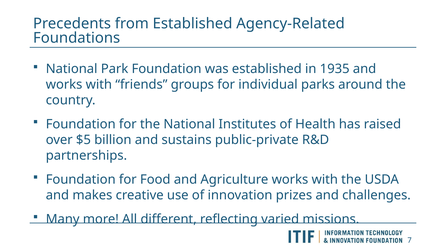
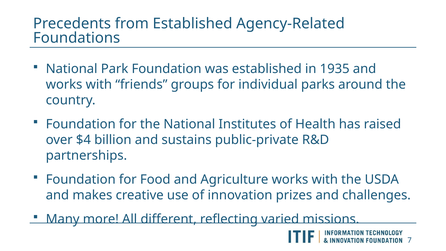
$5: $5 -> $4 (83, 140)
